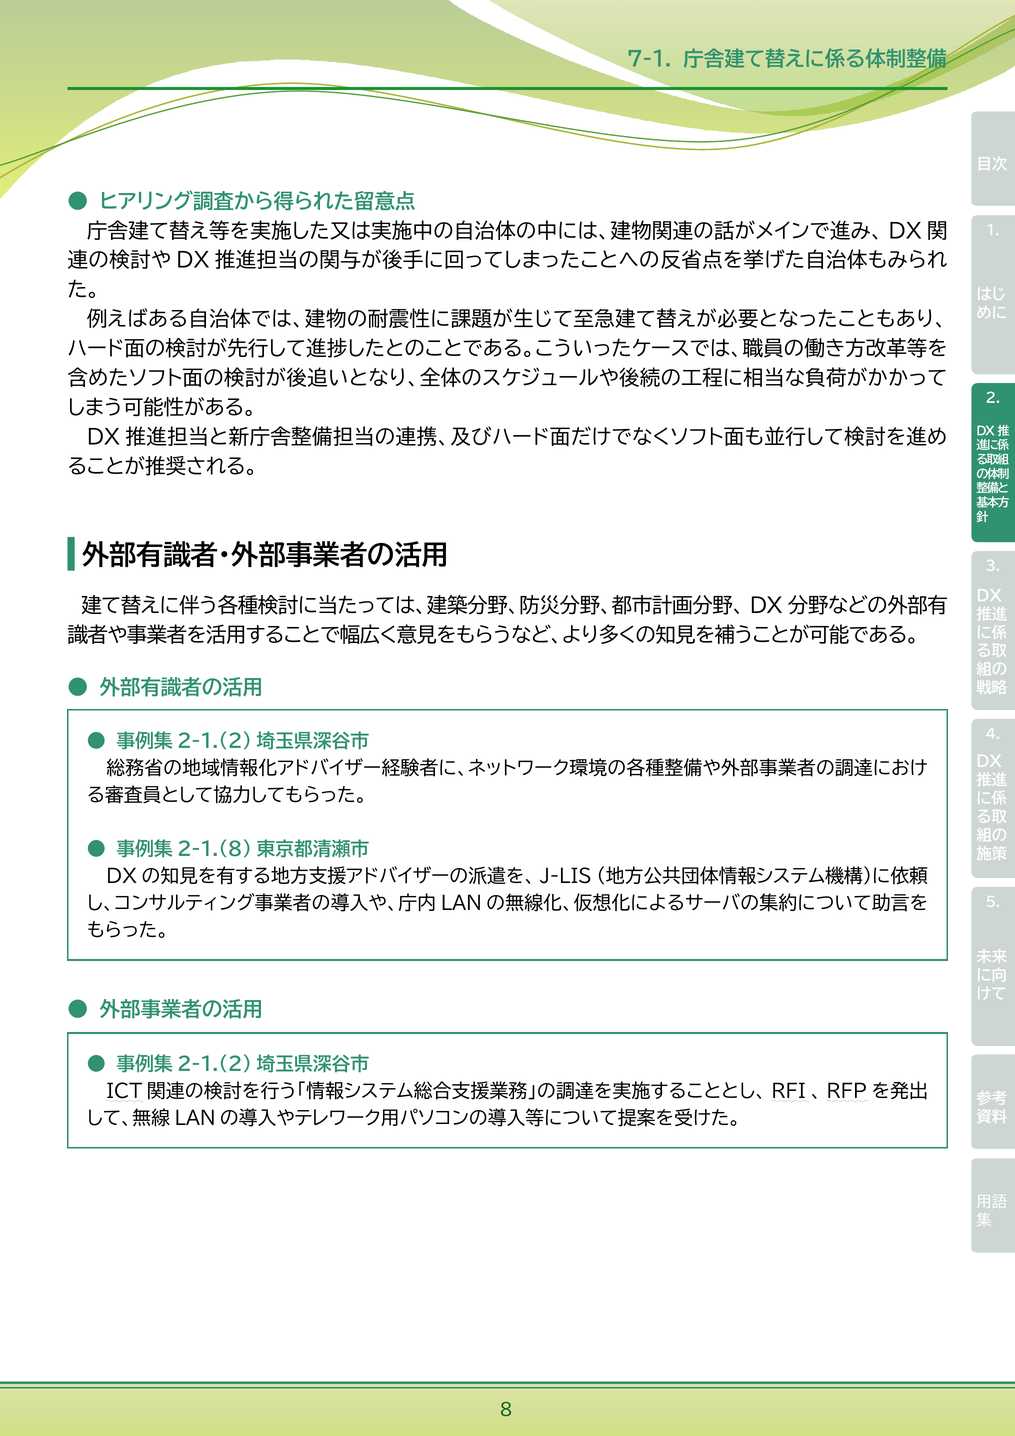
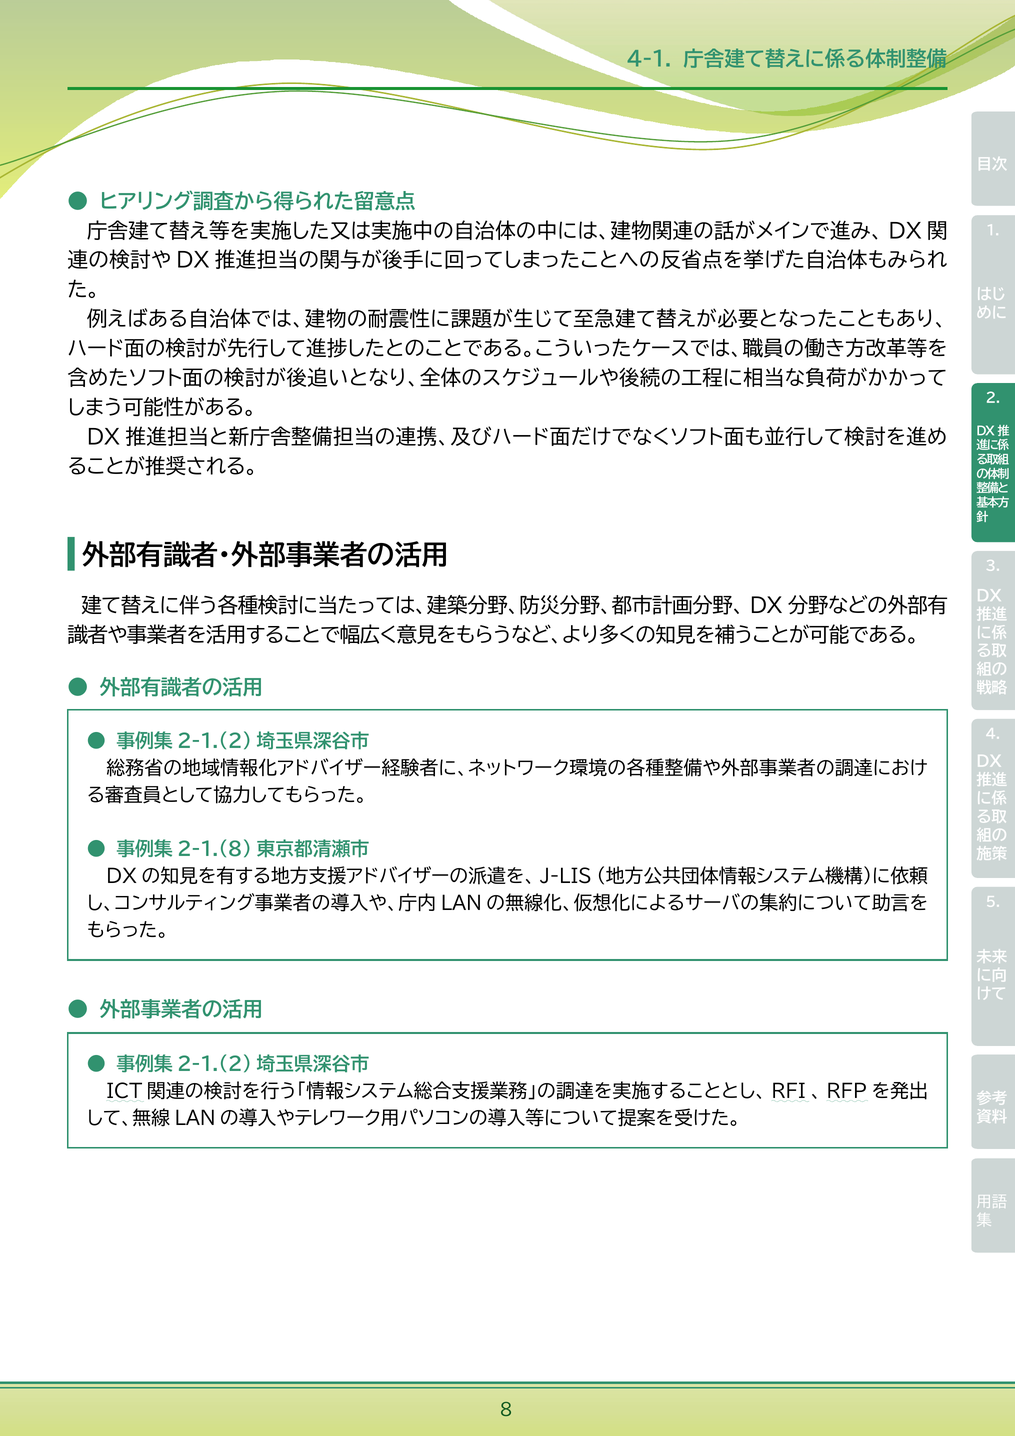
7-1: 7-1 -> 4-1 (649, 60)
